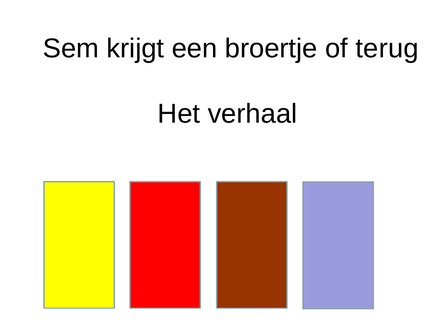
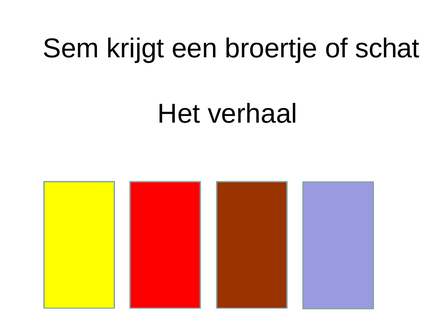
terug: terug -> schat (387, 49)
